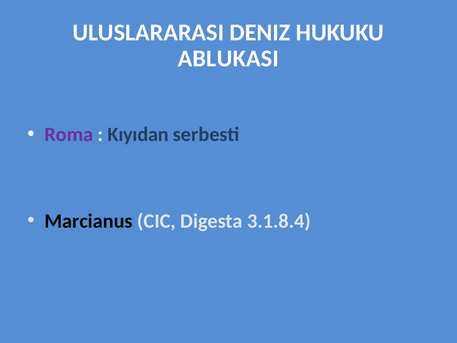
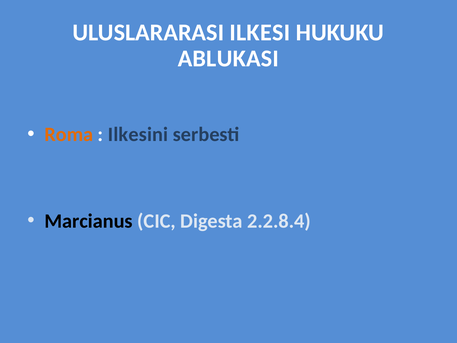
DENIZ: DENIZ -> ILKESI (260, 32)
Roma colour: purple -> orange (69, 134)
Kıyıdan: Kıyıdan -> Ilkesini (138, 134)
3.1.8.4: 3.1.8.4 -> 2.2.8.4 (279, 221)
